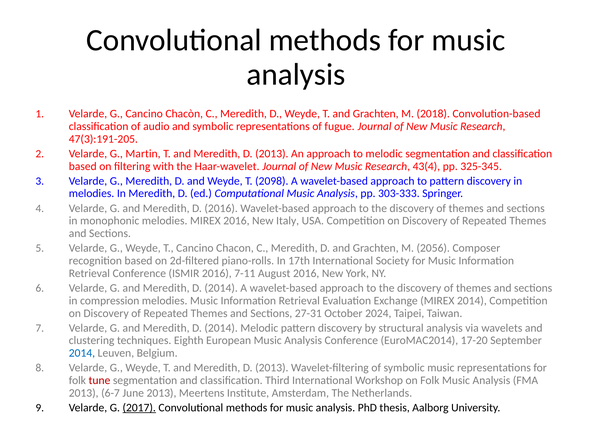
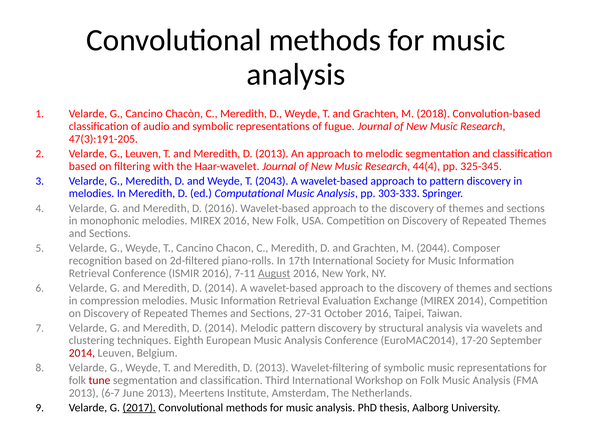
G Martin: Martin -> Leuven (143, 154)
43(4: 43(4 -> 44(4 (426, 166)
2098: 2098 -> 2043 (272, 181)
New Italy: Italy -> Folk (288, 221)
2056: 2056 -> 2044 (433, 248)
August underline: none -> present (274, 273)
October 2024: 2024 -> 2016 (378, 313)
2014 colour: blue -> red (82, 353)
